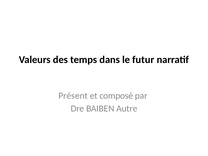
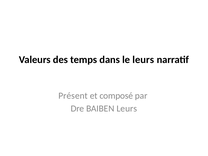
le futur: futur -> leurs (143, 60)
BAIBEN Autre: Autre -> Leurs (127, 109)
